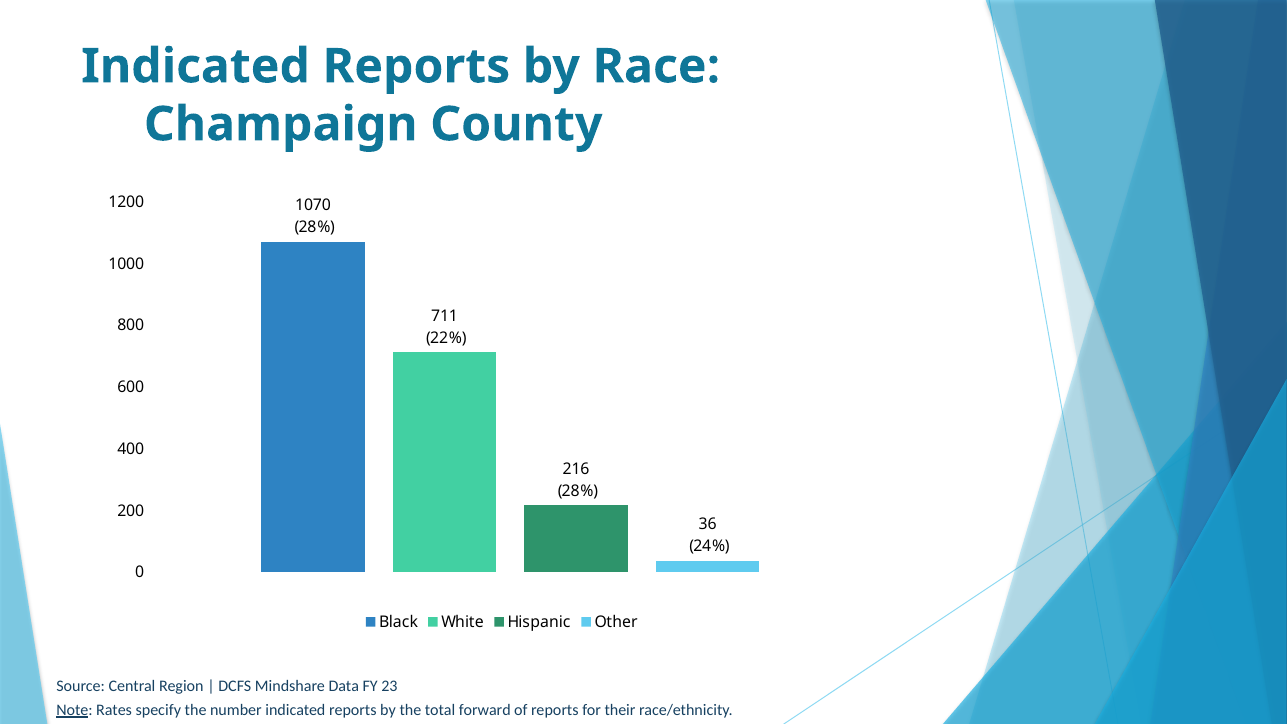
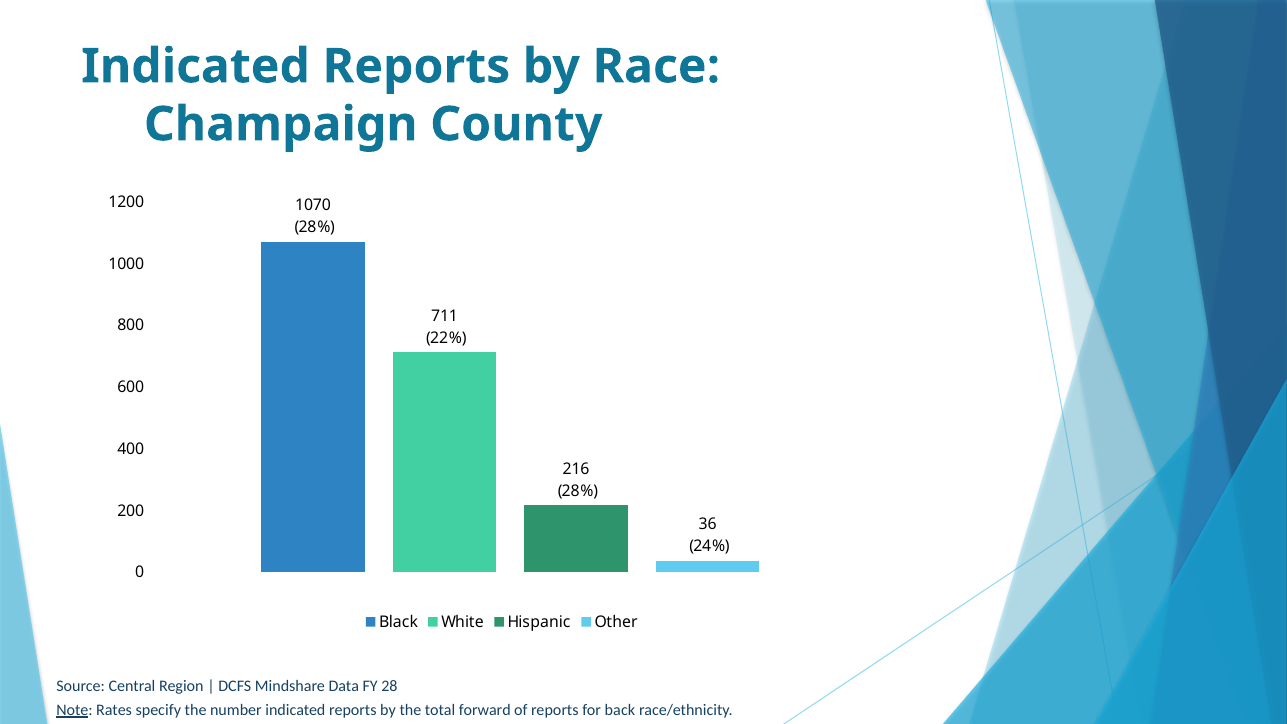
23: 23 -> 28 (389, 687)
their: their -> back (620, 710)
